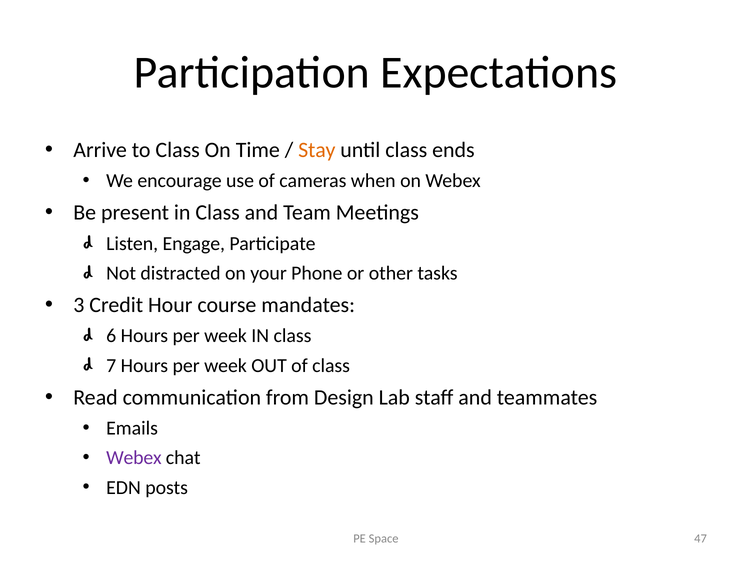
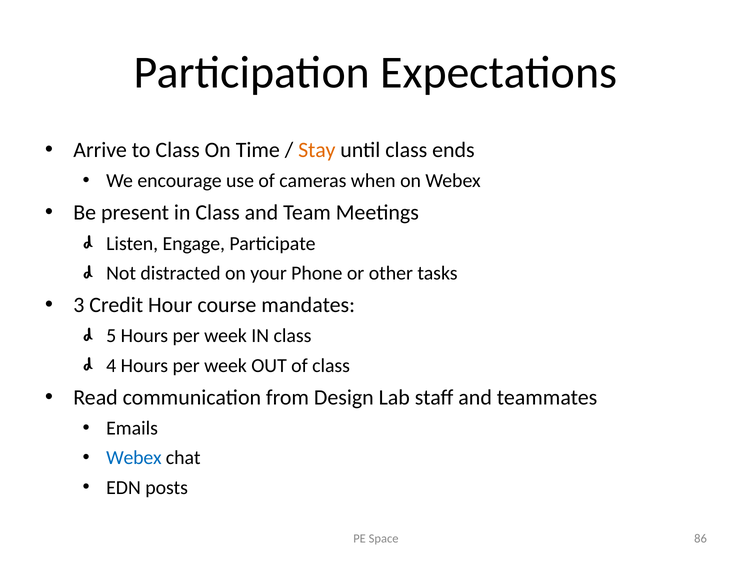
6: 6 -> 5 (111, 336)
7: 7 -> 4 (111, 366)
Webex colour: purple -> blue (134, 458)
47: 47 -> 86 (701, 538)
